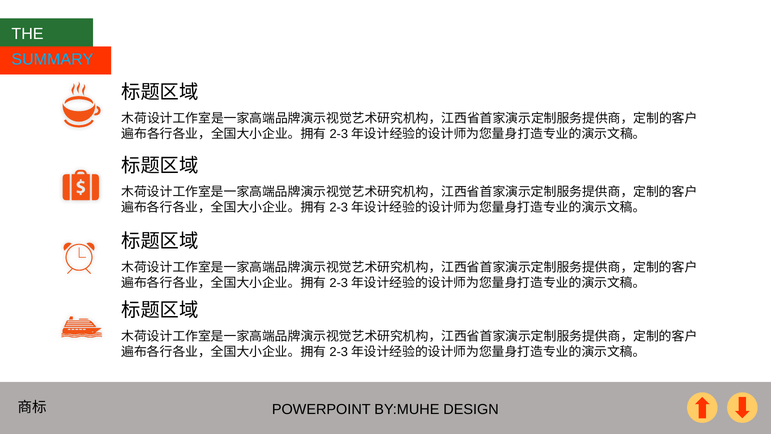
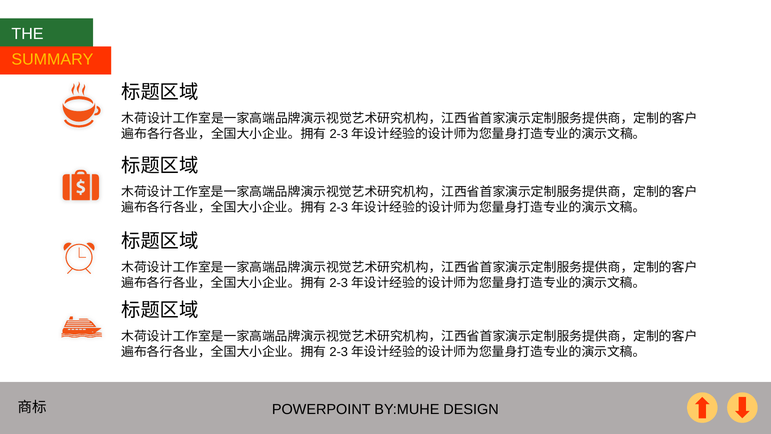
SUMMARY colour: light blue -> yellow (52, 59)
